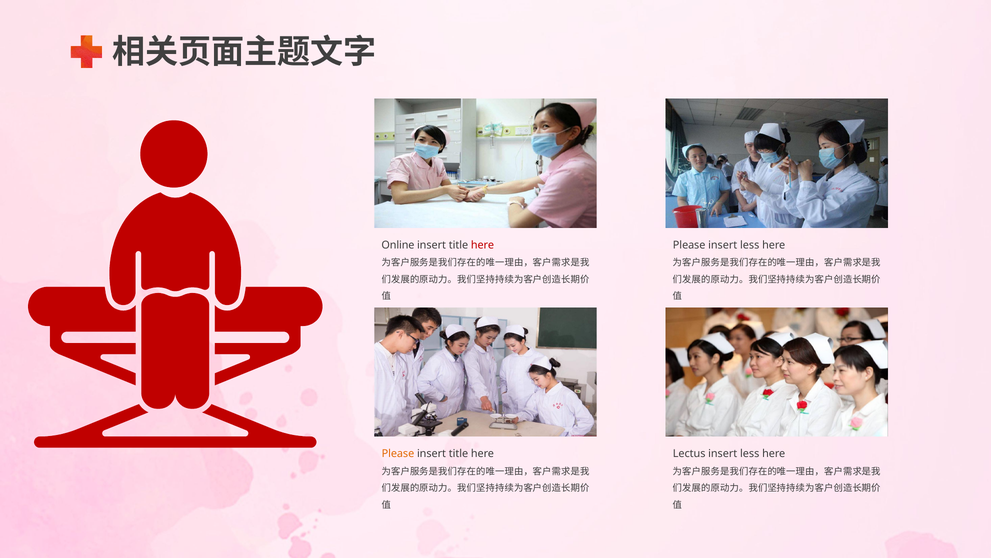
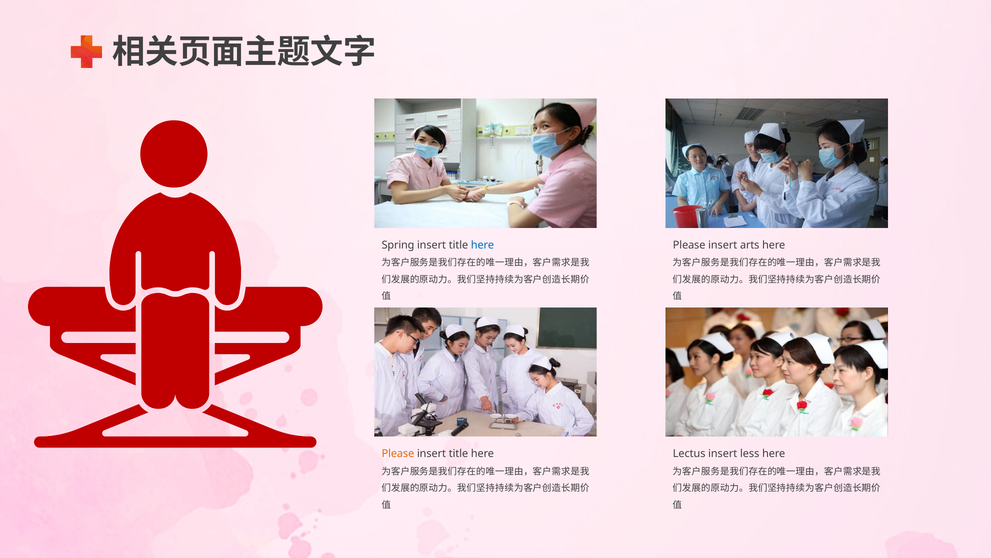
Online: Online -> Spring (398, 245)
here colour: red -> blue (482, 245)
Please insert less: less -> arts (750, 245)
